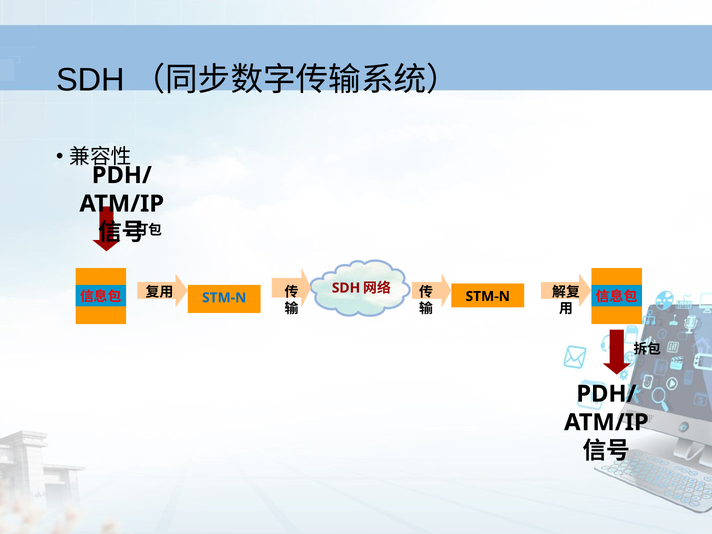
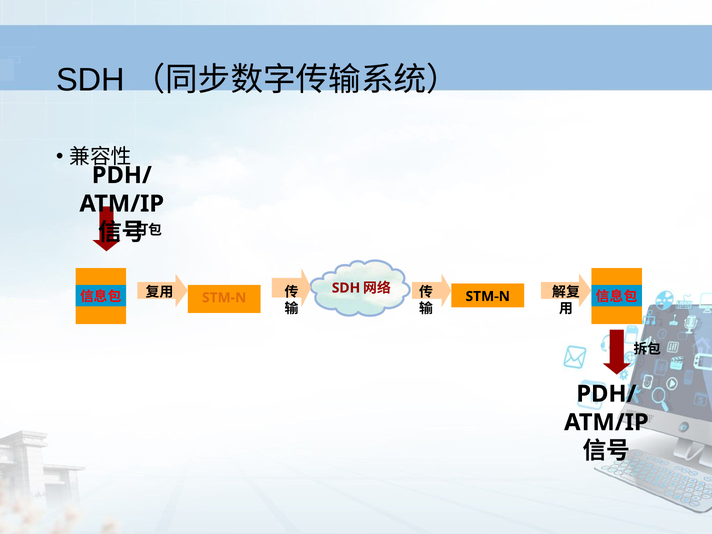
STM-N colour: blue -> orange (224, 298)
